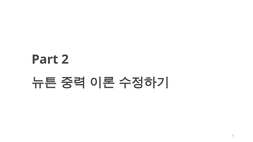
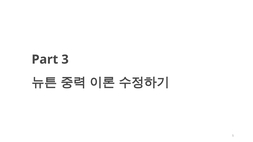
2: 2 -> 3 (65, 60)
